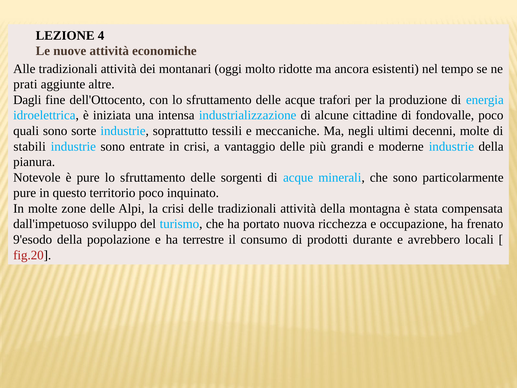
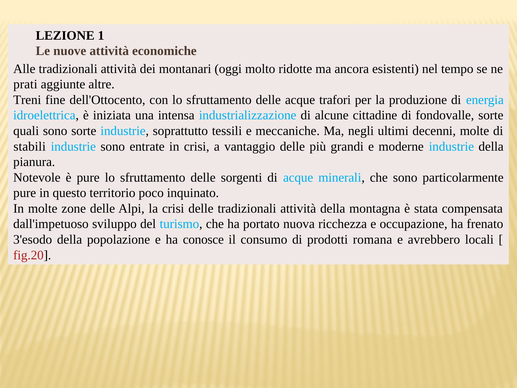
4: 4 -> 1 (101, 35)
Dagli: Dagli -> Treni (27, 100)
fondovalle poco: poco -> sorte (491, 115)
9'esodo: 9'esodo -> 3'esodo (33, 239)
terrestre: terrestre -> conosce (203, 239)
durante: durante -> romana (373, 239)
